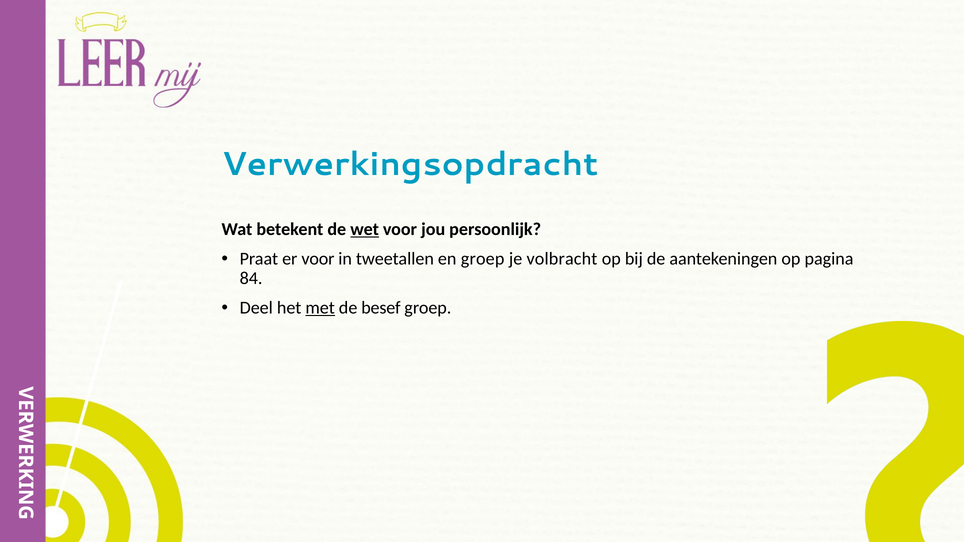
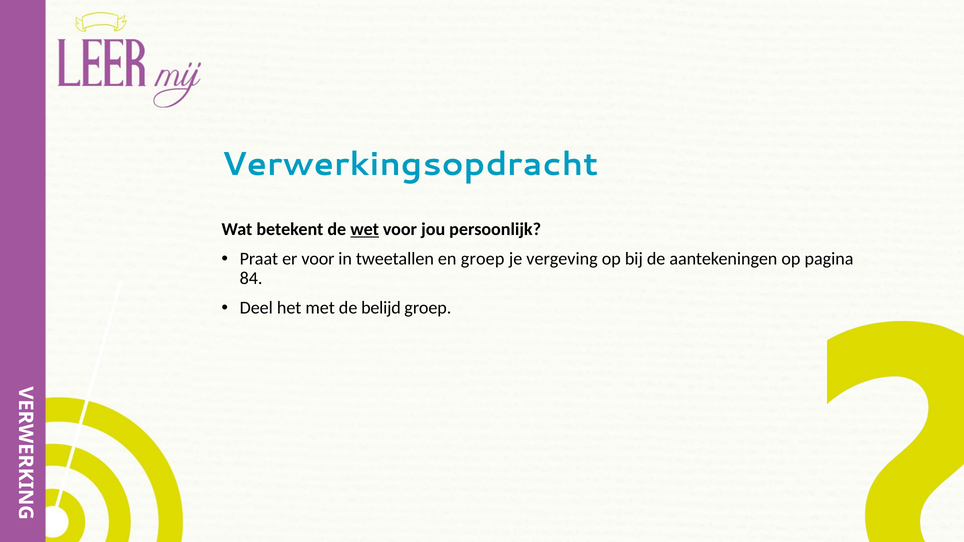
volbracht: volbracht -> vergeving (562, 259)
met underline: present -> none (320, 308)
besef: besef -> belijd (381, 308)
